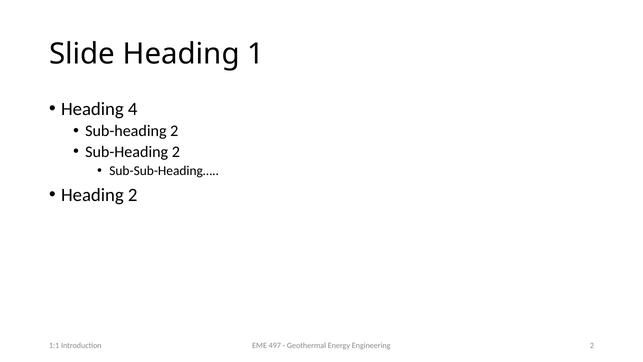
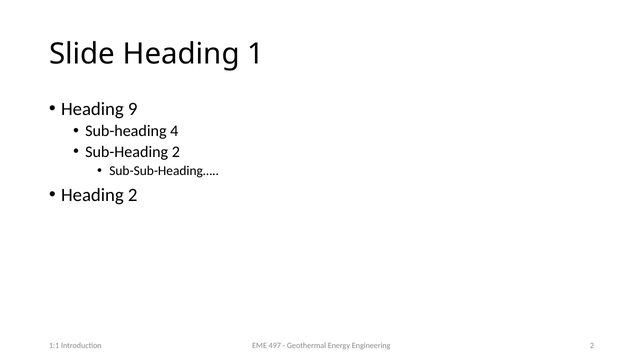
4: 4 -> 9 (133, 109)
2: 2 -> 4 (174, 131)
